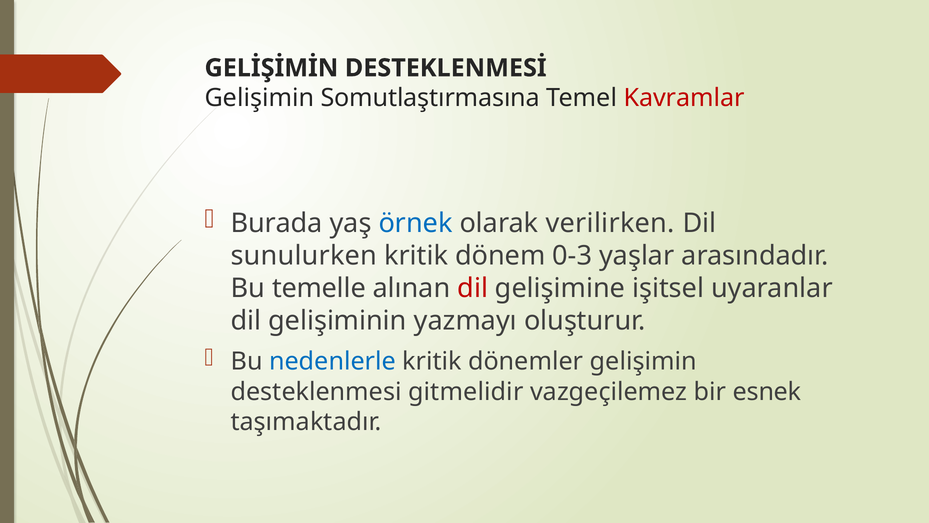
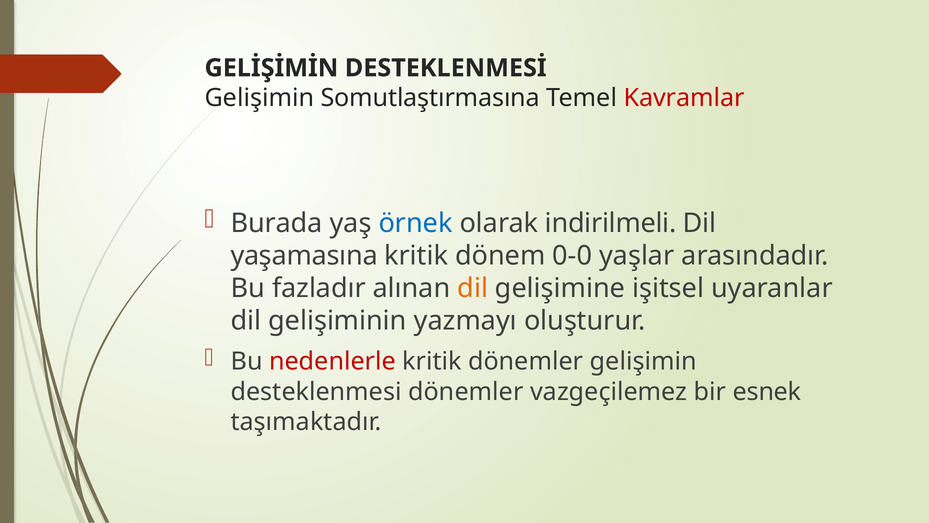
verilirken: verilirken -> indirilmeli (611, 223)
sunulurken: sunulurken -> yaşamasına (304, 255)
0-3: 0-3 -> 0-0 (572, 255)
temelle: temelle -> fazladır (319, 288)
dil colour: red -> orange (473, 288)
nedenlerle colour: blue -> red (332, 361)
desteklenmesi gitmelidir: gitmelidir -> dönemler (466, 392)
